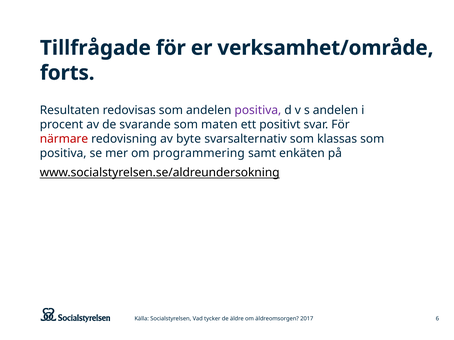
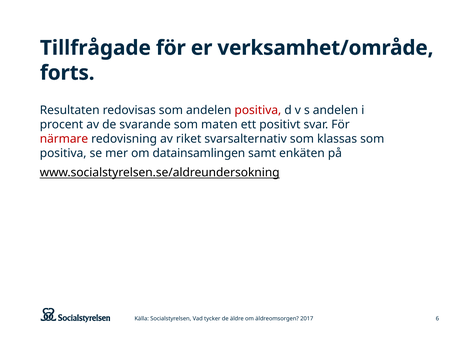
positiva colour: purple -> red (258, 110)
byte: byte -> riket (189, 139)
programmering: programmering -> datainsamlingen (199, 153)
